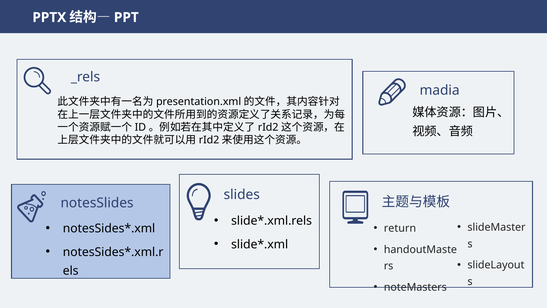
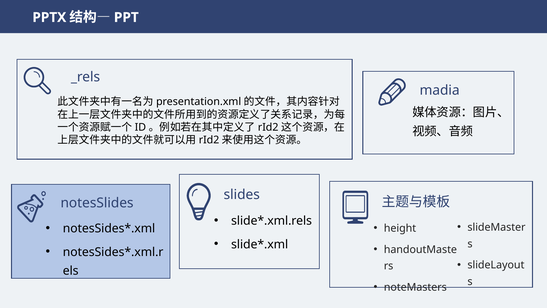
return: return -> height (400, 228)
